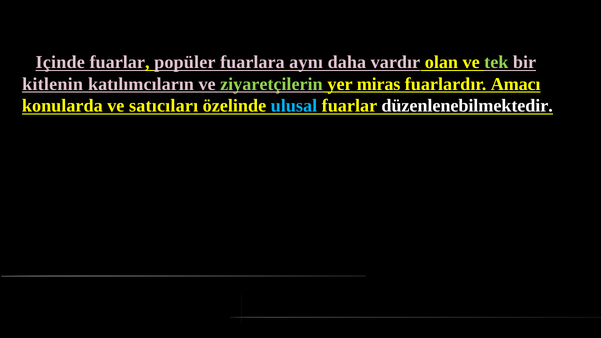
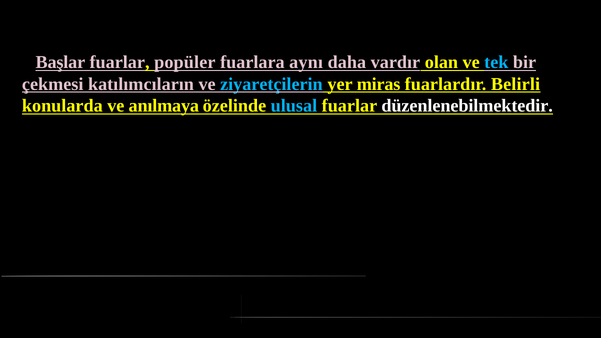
Içinde: Içinde -> Başlar (60, 62)
tek colour: light green -> light blue (496, 62)
kitlenin: kitlenin -> çekmesi (53, 84)
ziyaretçilerin colour: light green -> light blue (271, 84)
Amacı: Amacı -> Belirli (516, 84)
satıcıları: satıcıları -> anılmaya (164, 106)
